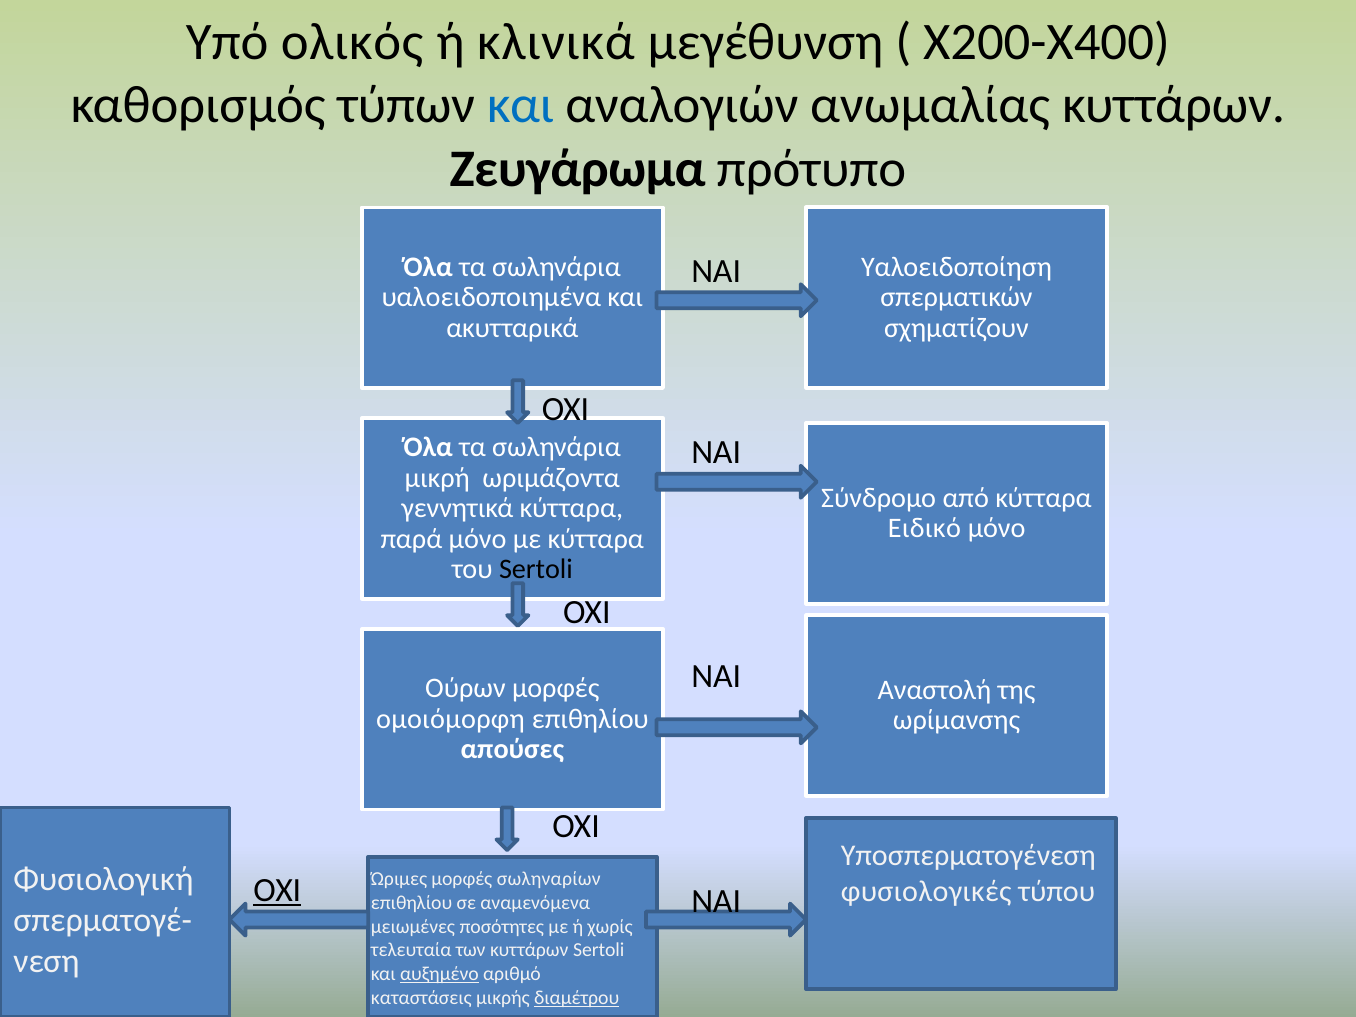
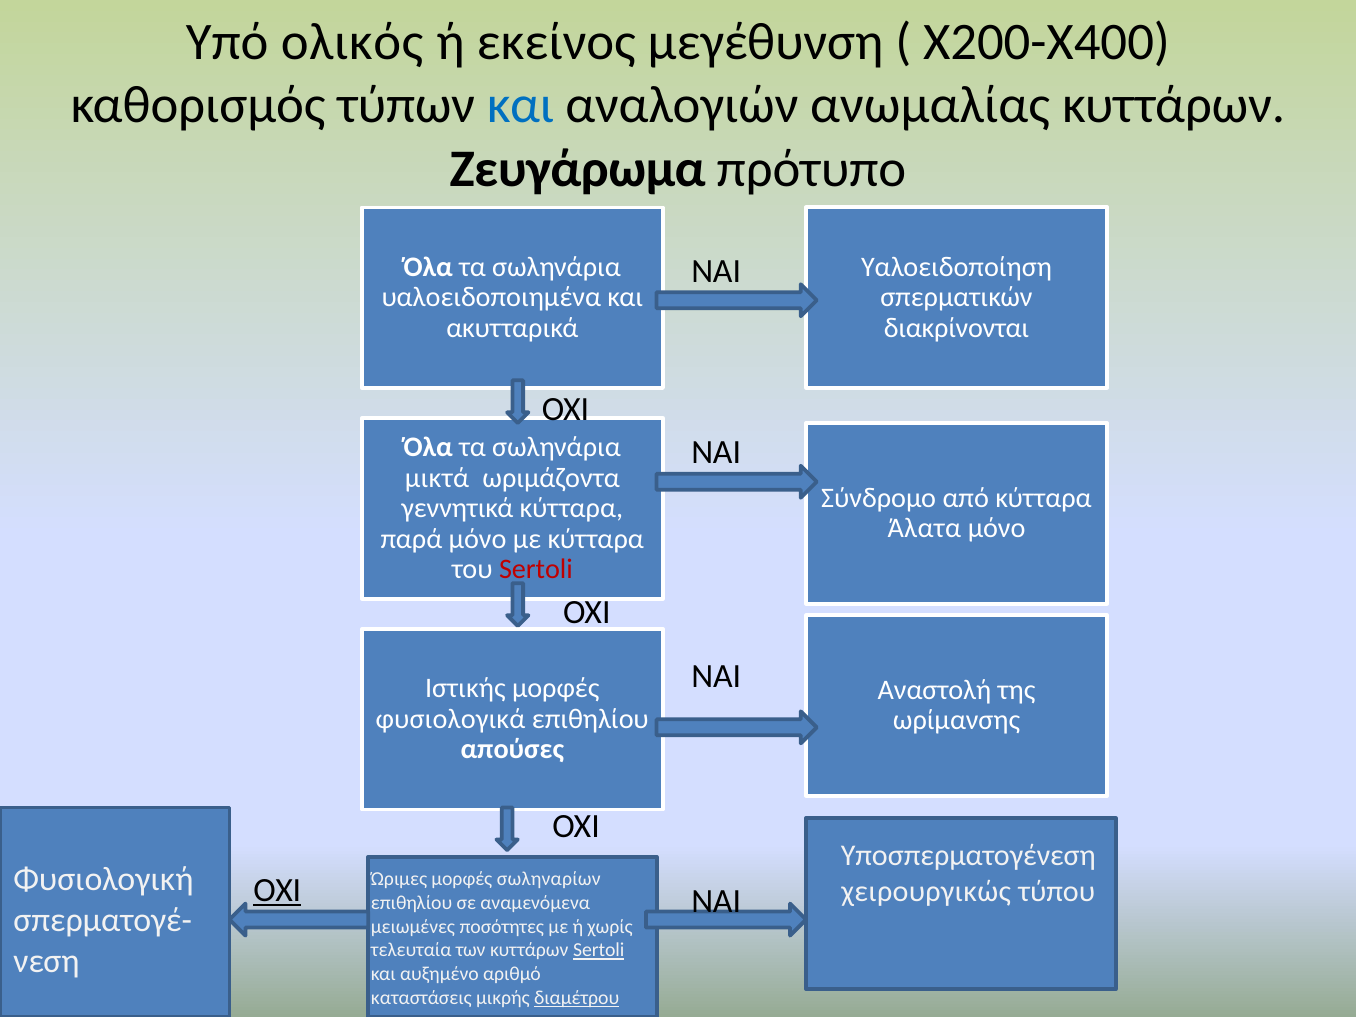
κλινικά: κλινικά -> εκείνος (556, 42)
σχηματίζουν: σχηματίζουν -> διακρίνονται (957, 328)
μικρή: μικρή -> μικτά (437, 478)
Ειδικό: Ειδικό -> Άλατα (924, 528)
Sertoli colour: black -> red (536, 569)
Ούρων: Ούρων -> Ιστικής (465, 688)
ομοιόμορφη: ομοιόμορφη -> φυσιολογικά (451, 719)
φυσιολογικές: φυσιολογικές -> χειρουργικώς (926, 892)
Sertoli underline: none -> present (599, 950)
αυξημένο underline: present -> none (439, 974)
